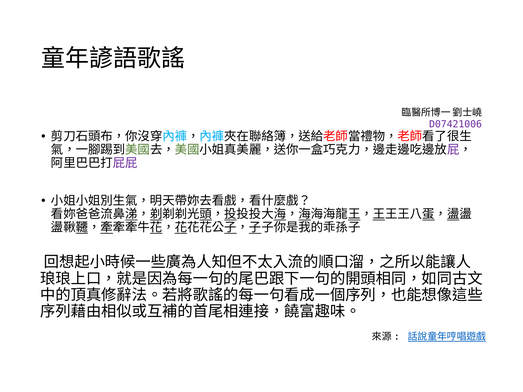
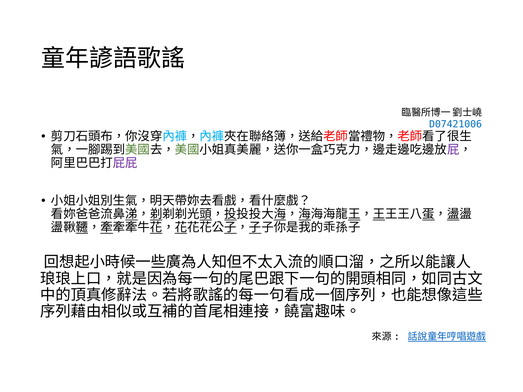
D07421006 colour: purple -> blue (456, 124)
